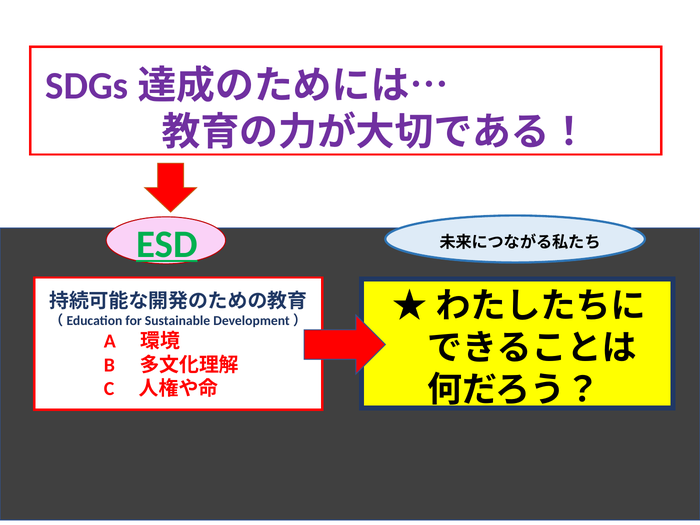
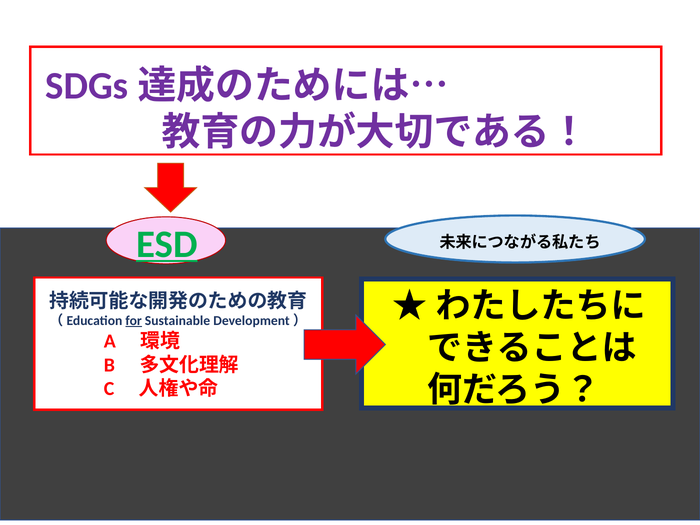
for underline: none -> present (134, 321)
